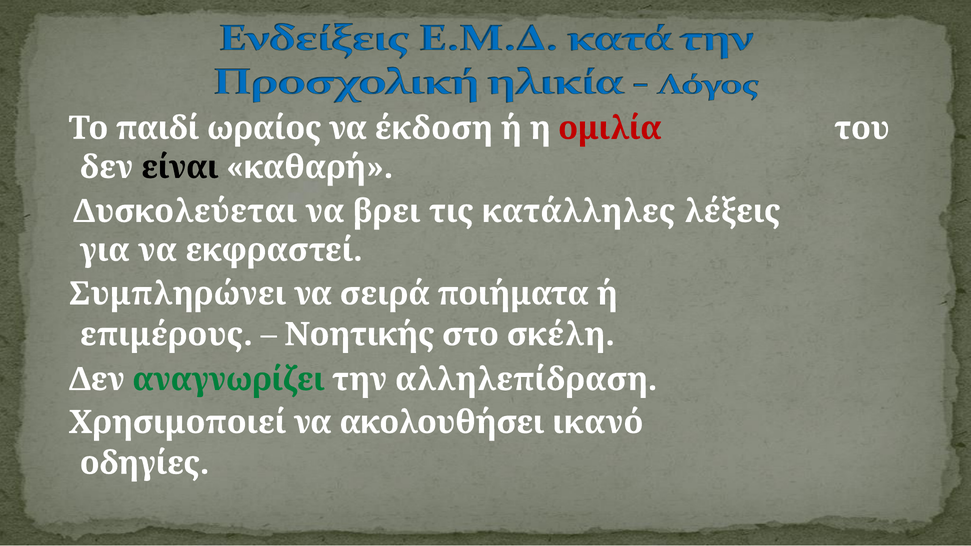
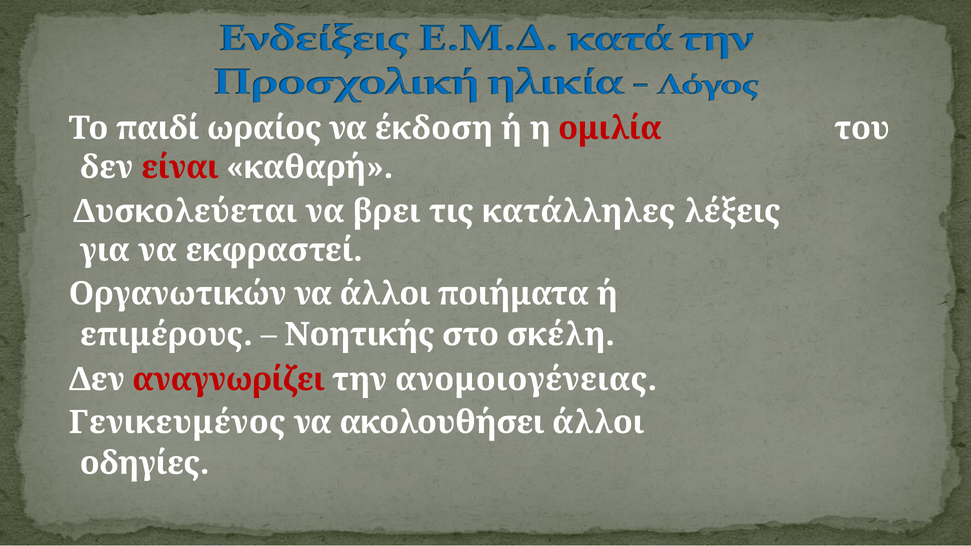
είναι colour: black -> red (180, 167)
Συμπληρώνει: Συμπληρώνει -> Οργανωτικών (178, 294)
να σειρά: σειρά -> άλλοι (385, 294)
αναγνωρίζει colour: green -> red (228, 380)
αλληλεπίδραση: αλληλεπίδραση -> ανομοιογένειας (526, 380)
Χρησιμοποιεί: Χρησιμοποιεί -> Γενικευμένος (177, 422)
ακολουθήσει ικανό: ικανό -> άλλοι (598, 422)
